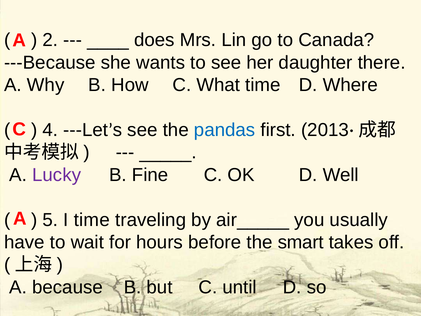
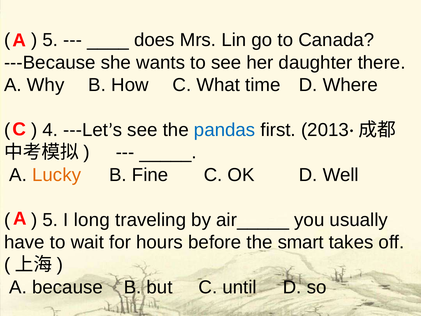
2: 2 -> 5 (50, 40)
Lucky colour: purple -> orange (57, 175)
I time: time -> long (92, 220)
